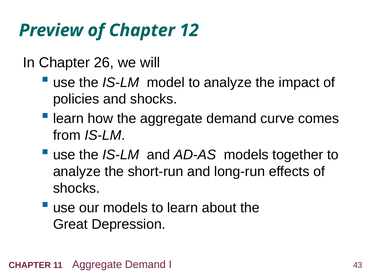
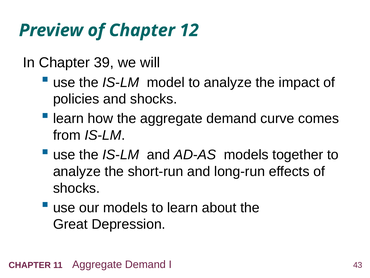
26: 26 -> 39 (104, 63)
